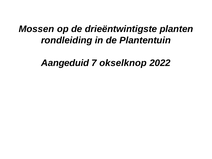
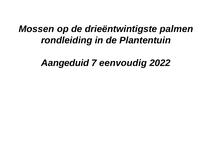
planten: planten -> palmen (176, 29)
okselknop: okselknop -> eenvoudig (123, 63)
